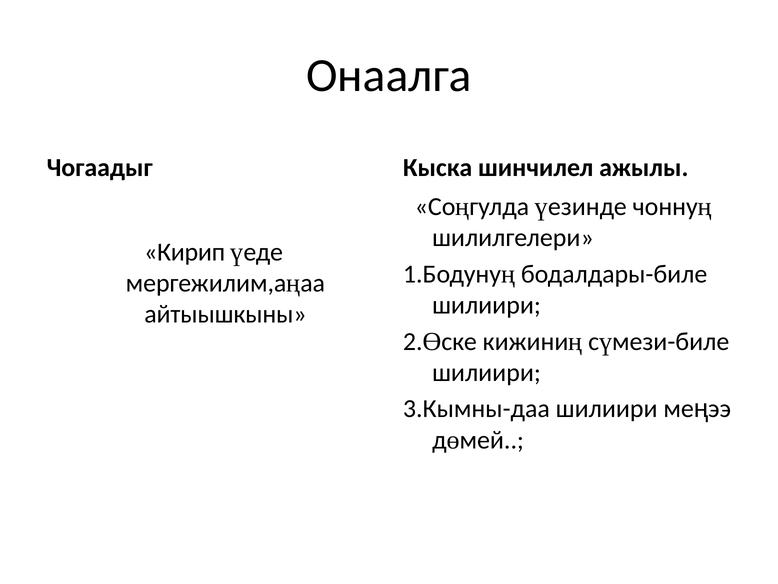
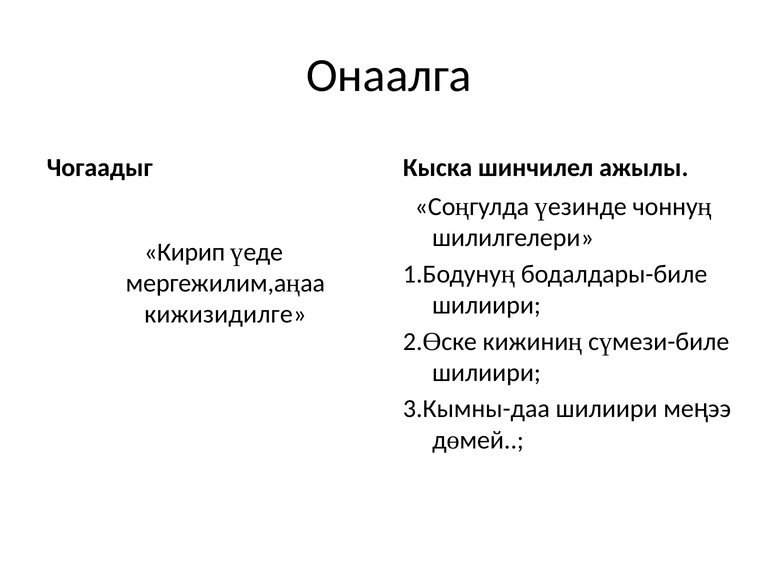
айтыышкыны: айтыышкыны -> кижизидилге (225, 314)
